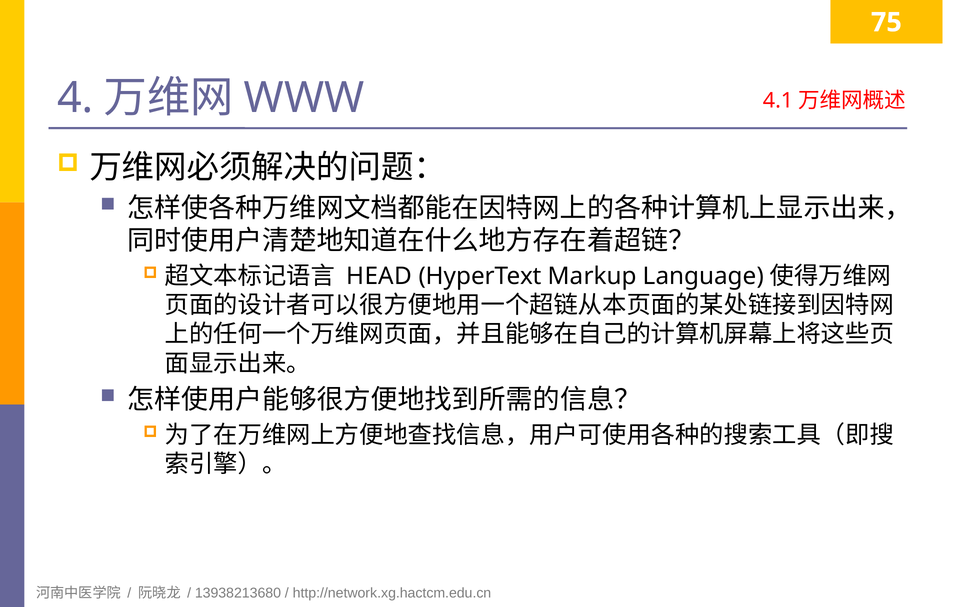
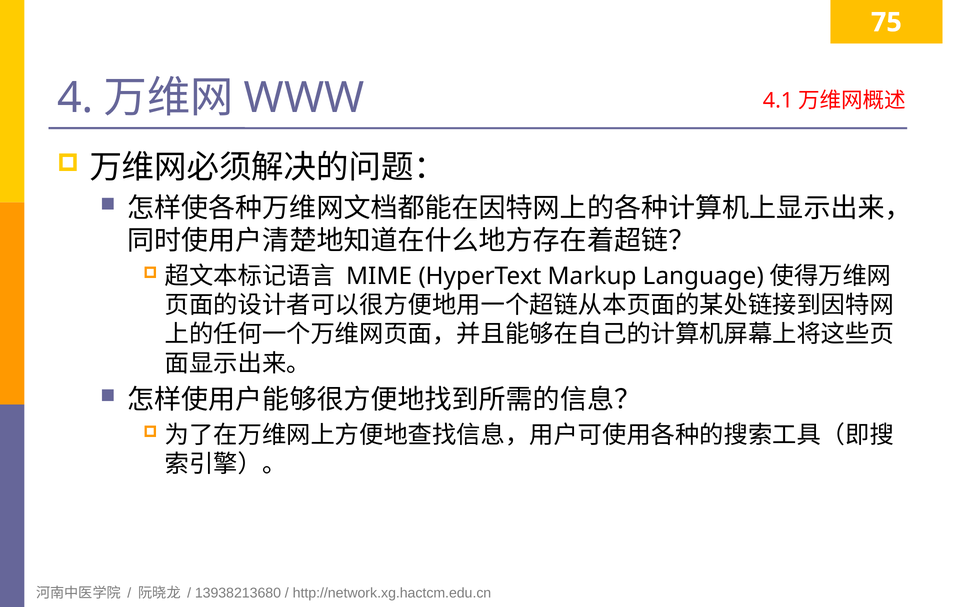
HEAD: HEAD -> MIME (379, 276)
